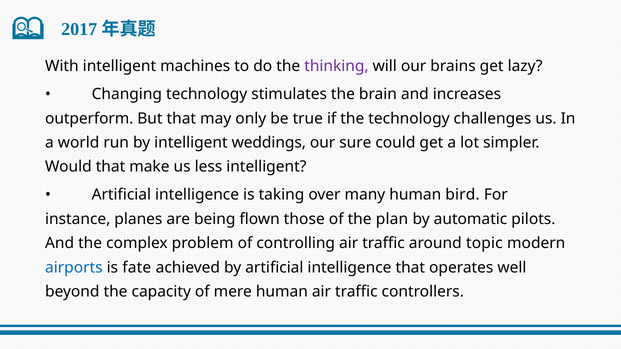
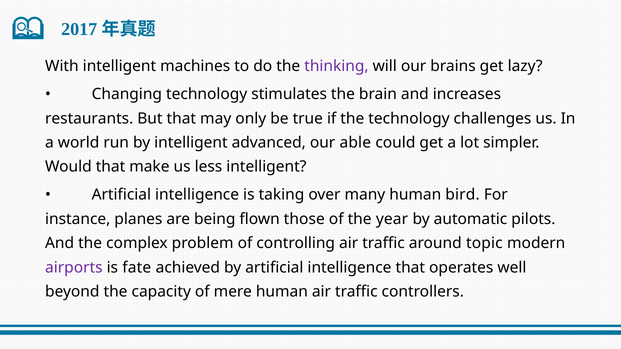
outperform: outperform -> restaurants (89, 119)
weddings: weddings -> advanced (269, 143)
sure: sure -> able (355, 143)
plan: plan -> year (392, 219)
airports colour: blue -> purple (74, 268)
